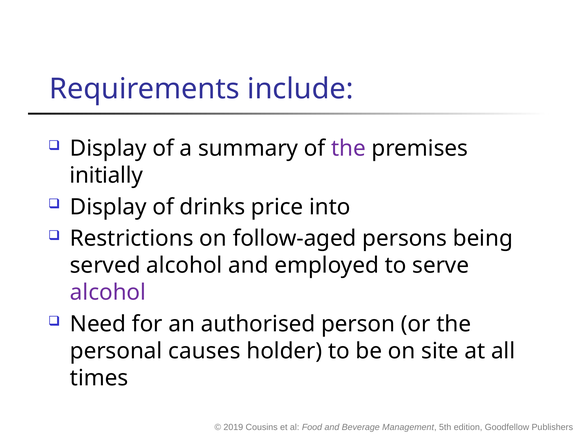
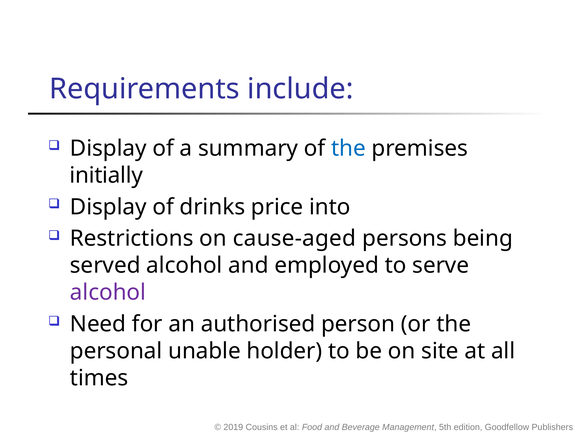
the colour: purple -> blue (348, 148)
follow-aged: follow-aged -> cause-aged (294, 239)
causes: causes -> unable (204, 351)
